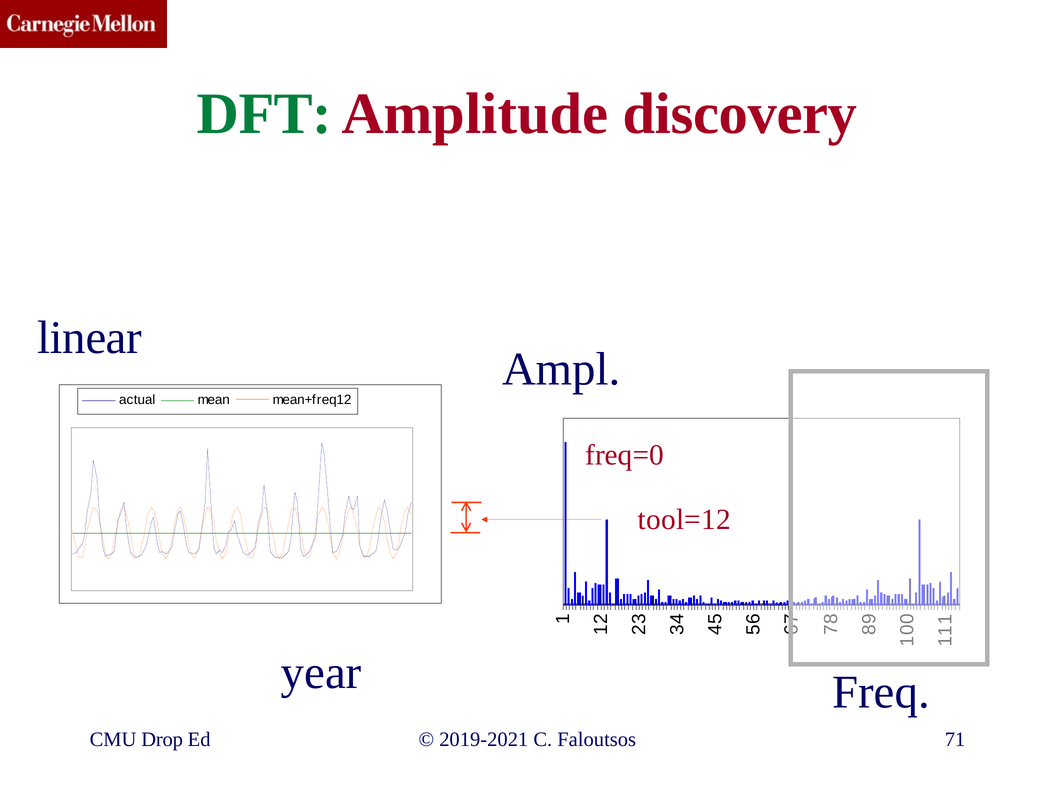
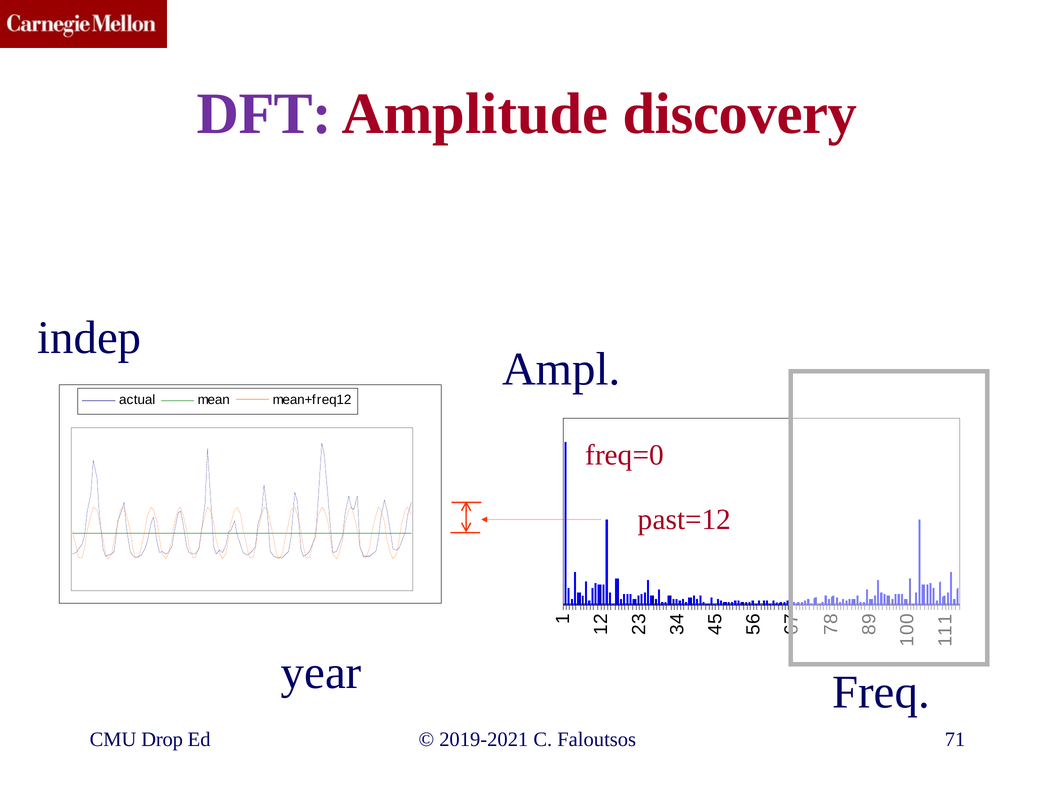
DFT colour: green -> purple (264, 114)
linear: linear -> indep (89, 338)
tool=12: tool=12 -> past=12 (685, 520)
